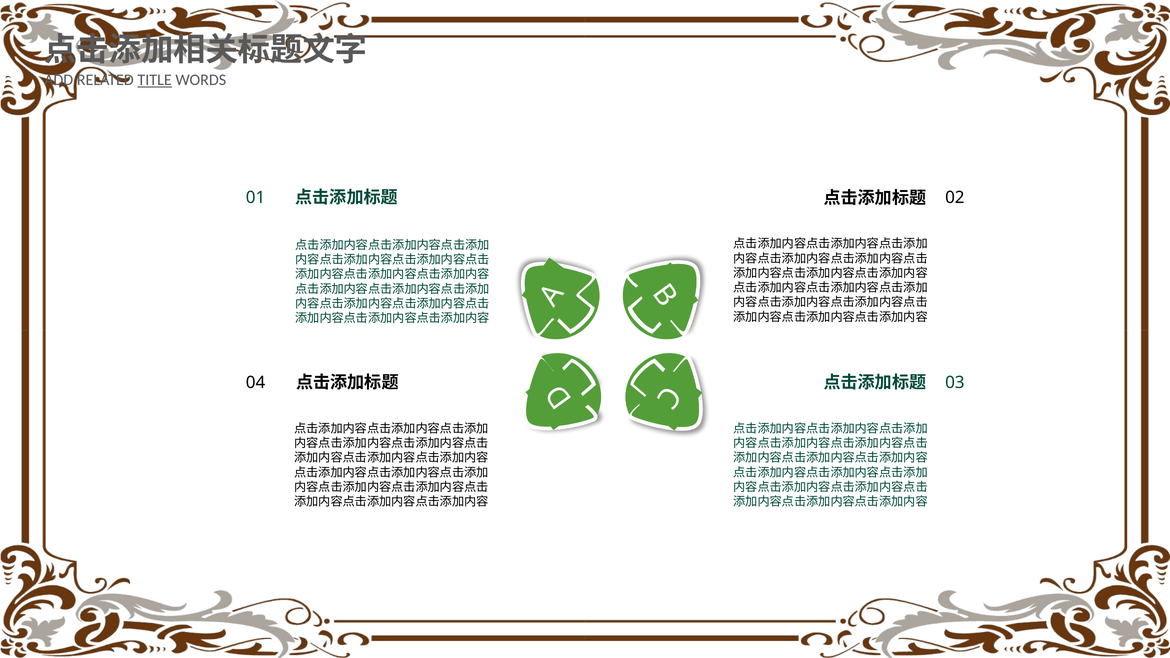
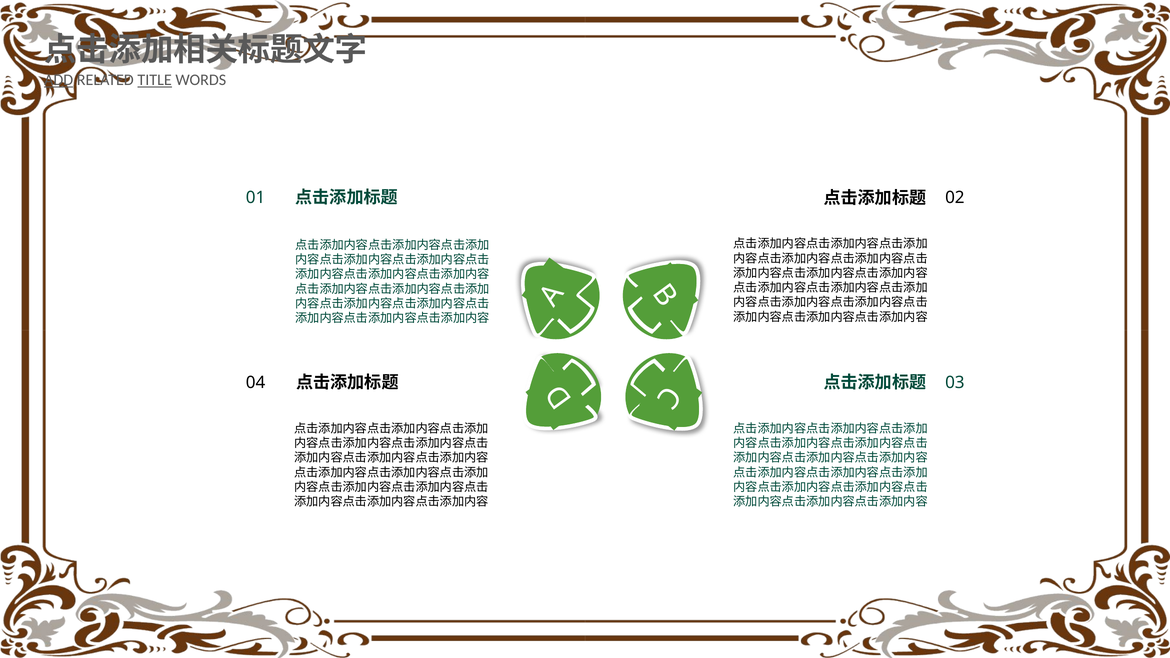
ADD underline: none -> present (59, 80)
